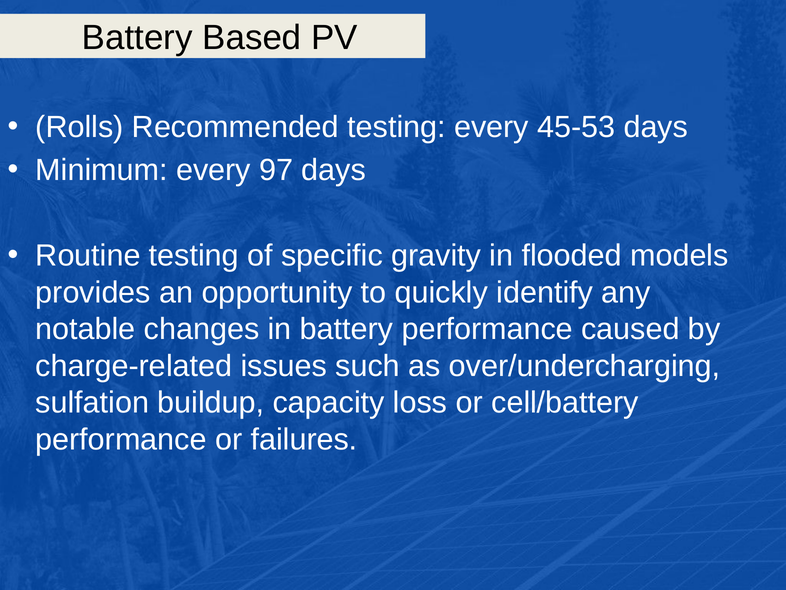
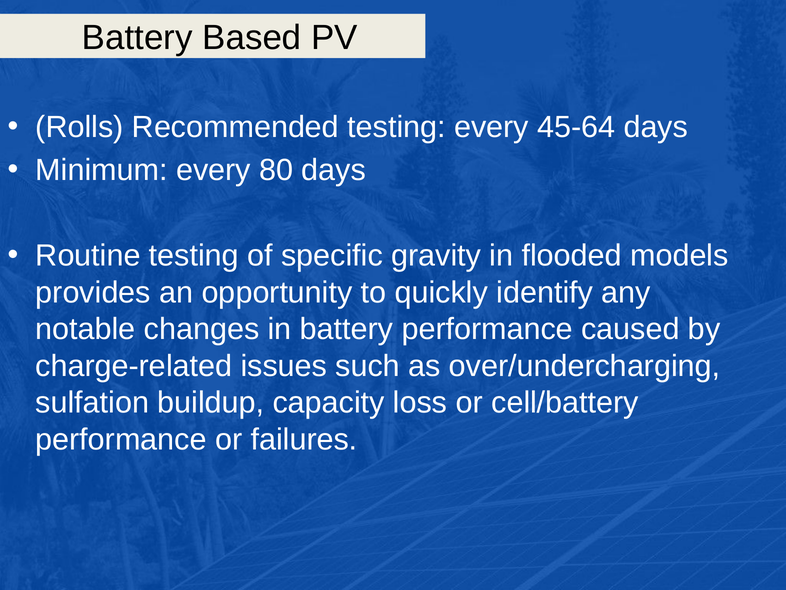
45-53: 45-53 -> 45-64 (576, 127)
97: 97 -> 80 (276, 170)
